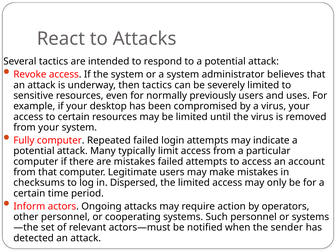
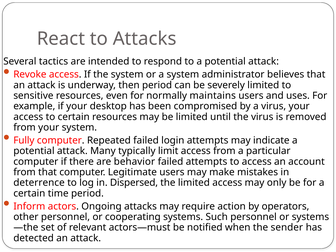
then tactics: tactics -> period (157, 85)
previously: previously -> maintains (213, 96)
are mistakes: mistakes -> behavior (134, 162)
checksums: checksums -> deterrence (39, 183)
